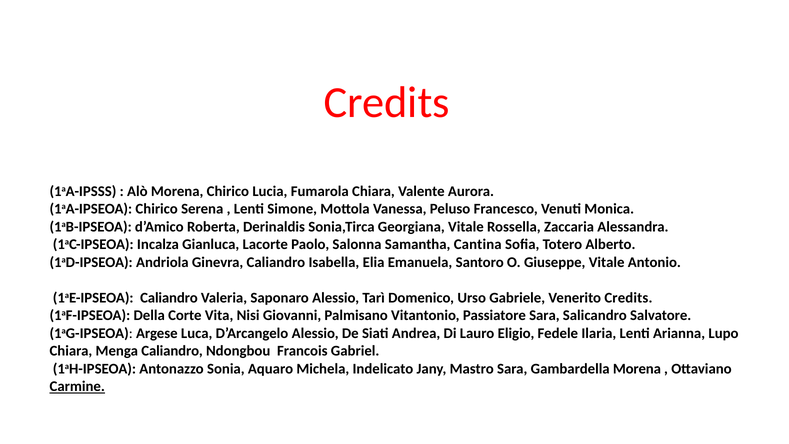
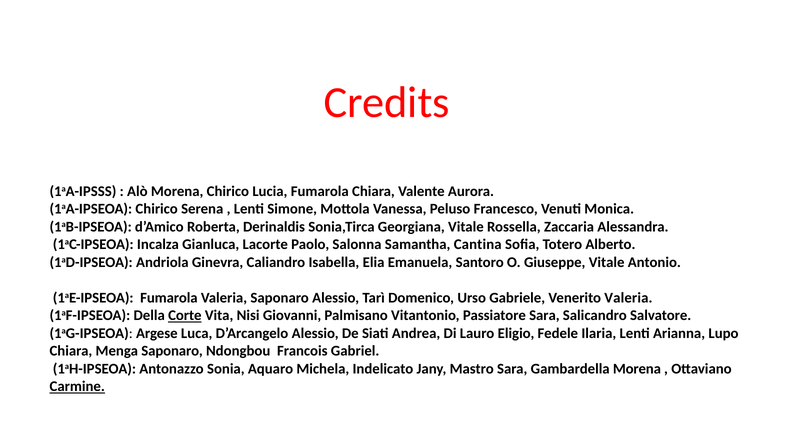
1aE-IPSEOA Caliandro: Caliandro -> Fumarola (169, 298)
Venerito Credits: Credits -> Valeria (628, 298)
Corte underline: none -> present (185, 315)
Menga Caliandro: Caliandro -> Saponaro (172, 351)
